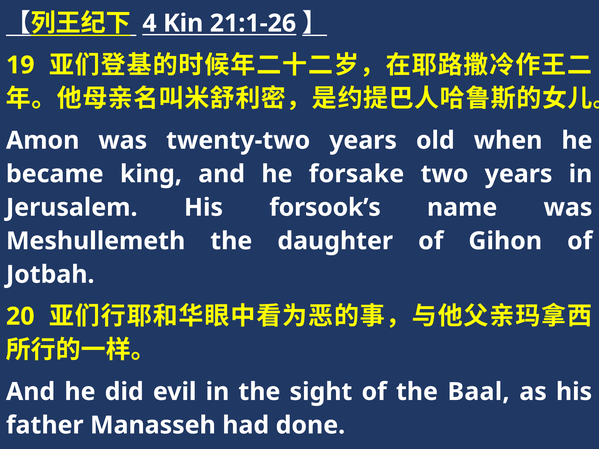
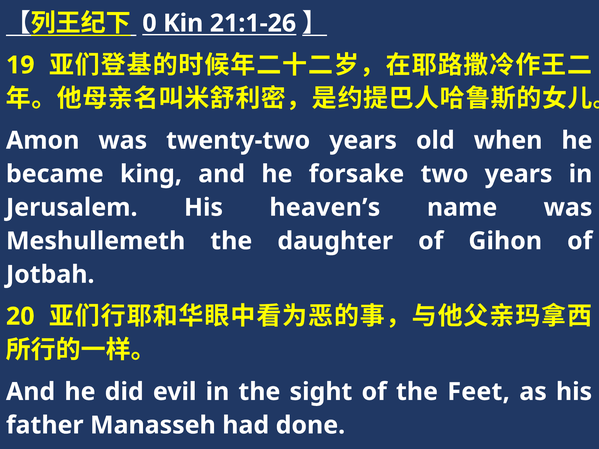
4: 4 -> 0 (149, 23)
forsook’s: forsook’s -> heaven’s (325, 208)
Baal: Baal -> Feet (479, 392)
